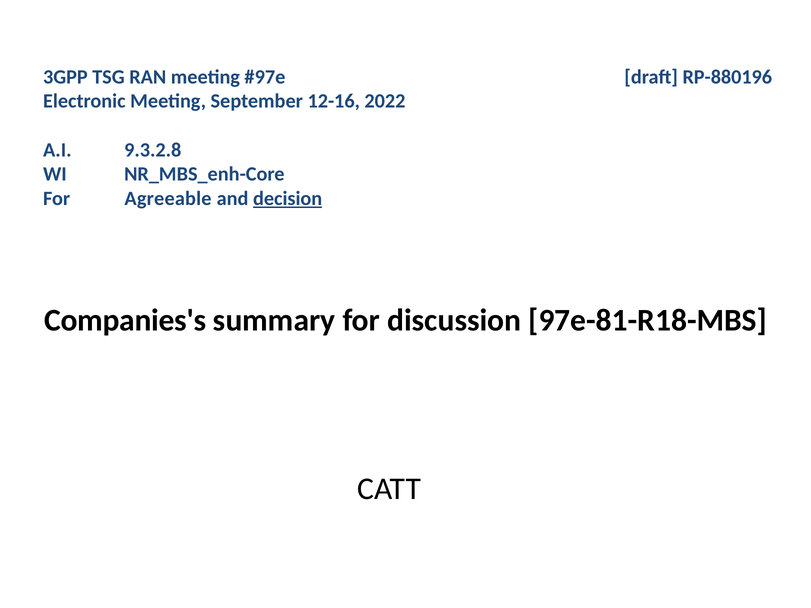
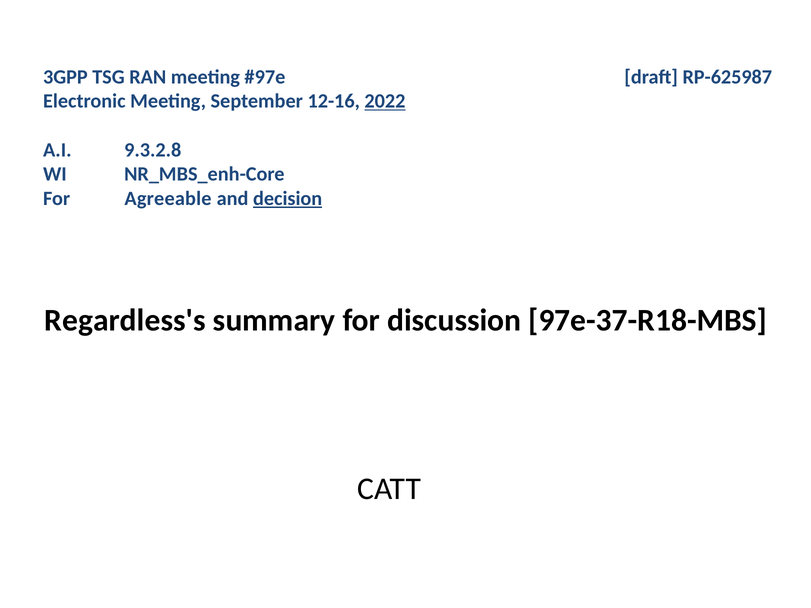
RP-880196: RP-880196 -> RP-625987 (727, 77)
2022 underline: none -> present (385, 101)
Companies's: Companies's -> Regardless's (125, 320)
97e-81-R18-MBS: 97e-81-R18-MBS -> 97e-37-R18-MBS (648, 320)
